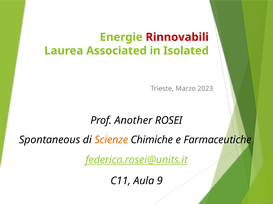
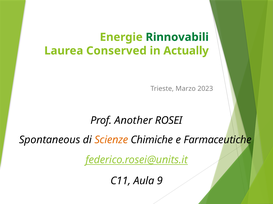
Rinnovabili colour: red -> green (177, 37)
Associated: Associated -> Conserved (116, 51)
Isolated: Isolated -> Actually (186, 51)
